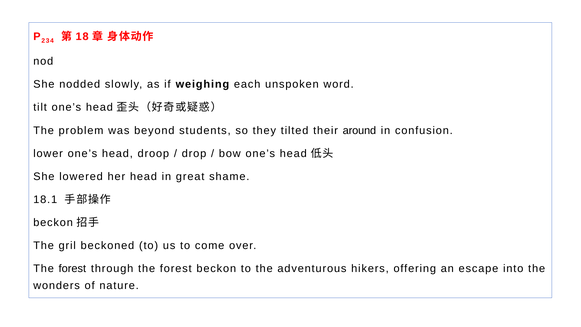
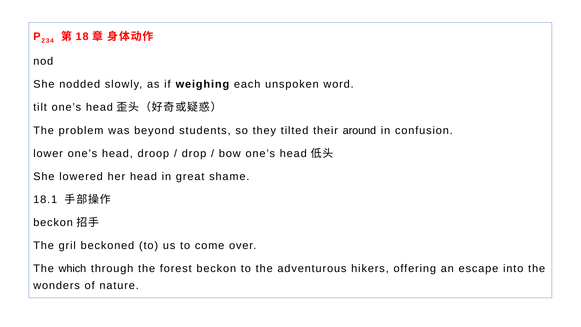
forest: forest -> which (72, 269)
